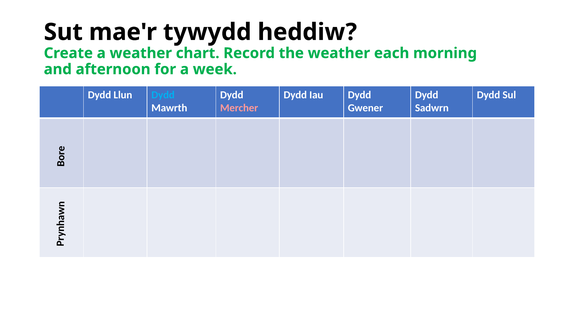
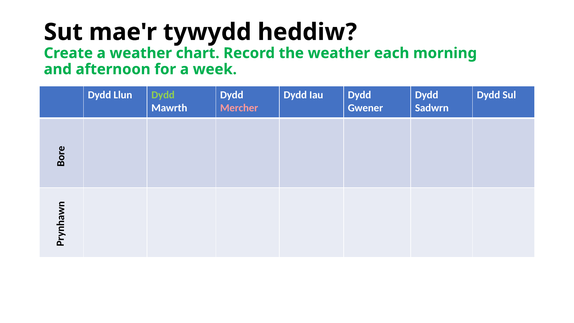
Dydd colour: light blue -> light green (163, 95)
